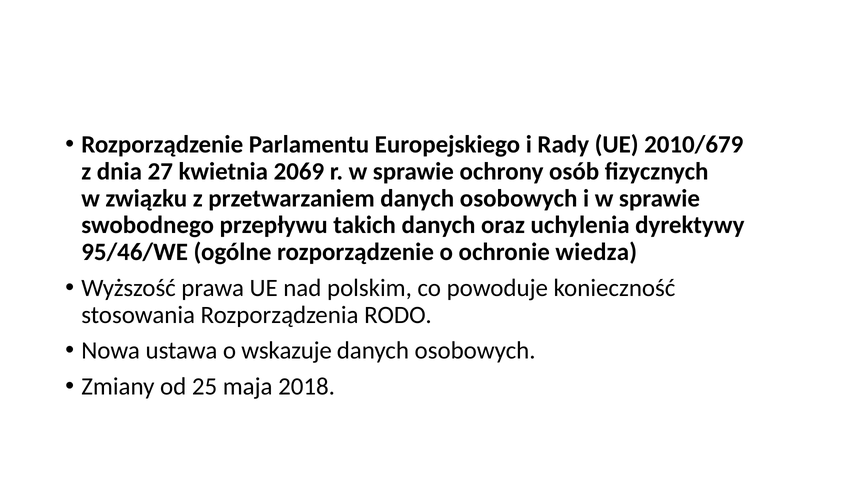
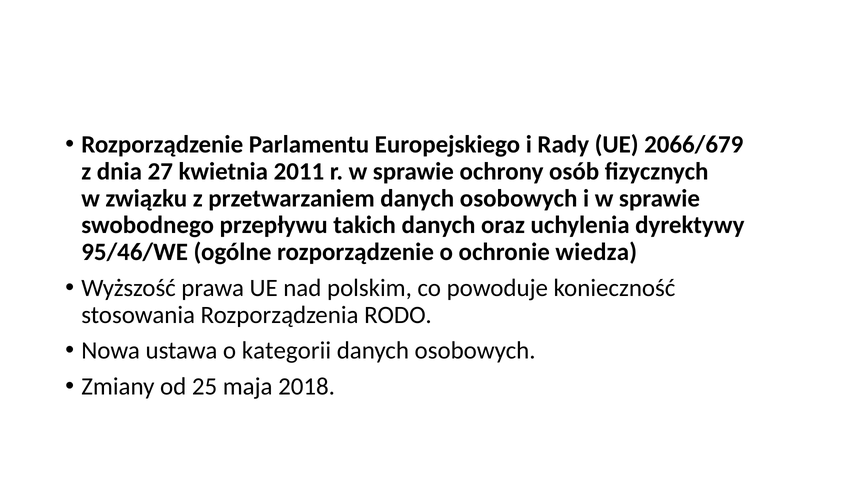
2010/679: 2010/679 -> 2066/679 (694, 145)
2069: 2069 -> 2011 (299, 172)
wskazuje: wskazuje -> kategorii (286, 351)
